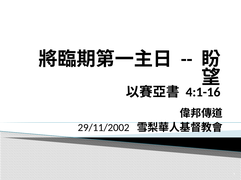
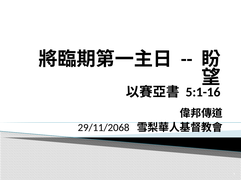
4:1-16: 4:1-16 -> 5:1-16 (203, 92)
29/11/2002: 29/11/2002 -> 29/11/2068 (104, 128)
